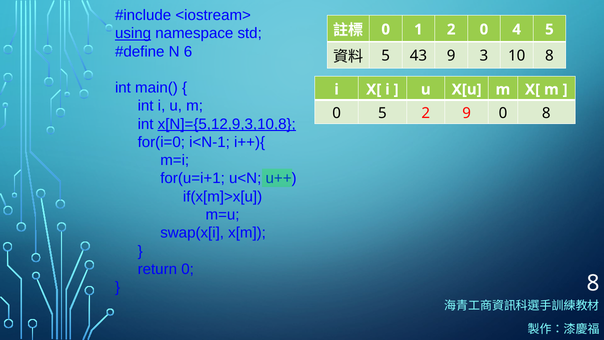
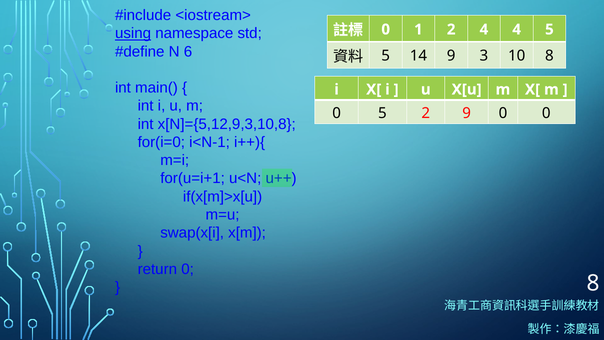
2 0: 0 -> 4 (484, 29)
43: 43 -> 14 (418, 56)
0 8: 8 -> 0 (546, 113)
x[N]={5,12,9,3,10,8 underline: present -> none (227, 124)
